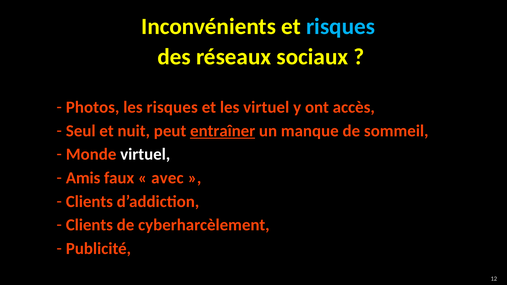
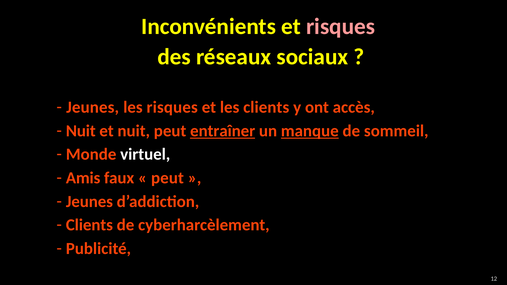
risques colour: light blue -> pink (341, 26)
Photos: Photos -> Jeunes (93, 107)
les virtuel: virtuel -> clients (266, 107)
Seul: Seul -> Nuit (81, 131)
manque underline: none -> present (310, 131)
avec: avec -> peut (167, 178)
Clients: Clients -> Jeunes (89, 202)
